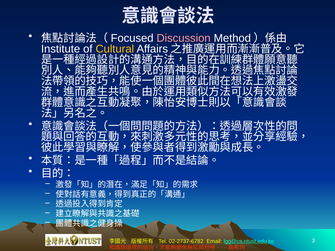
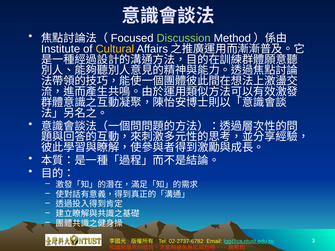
Discussion colour: pink -> light green (184, 38)
